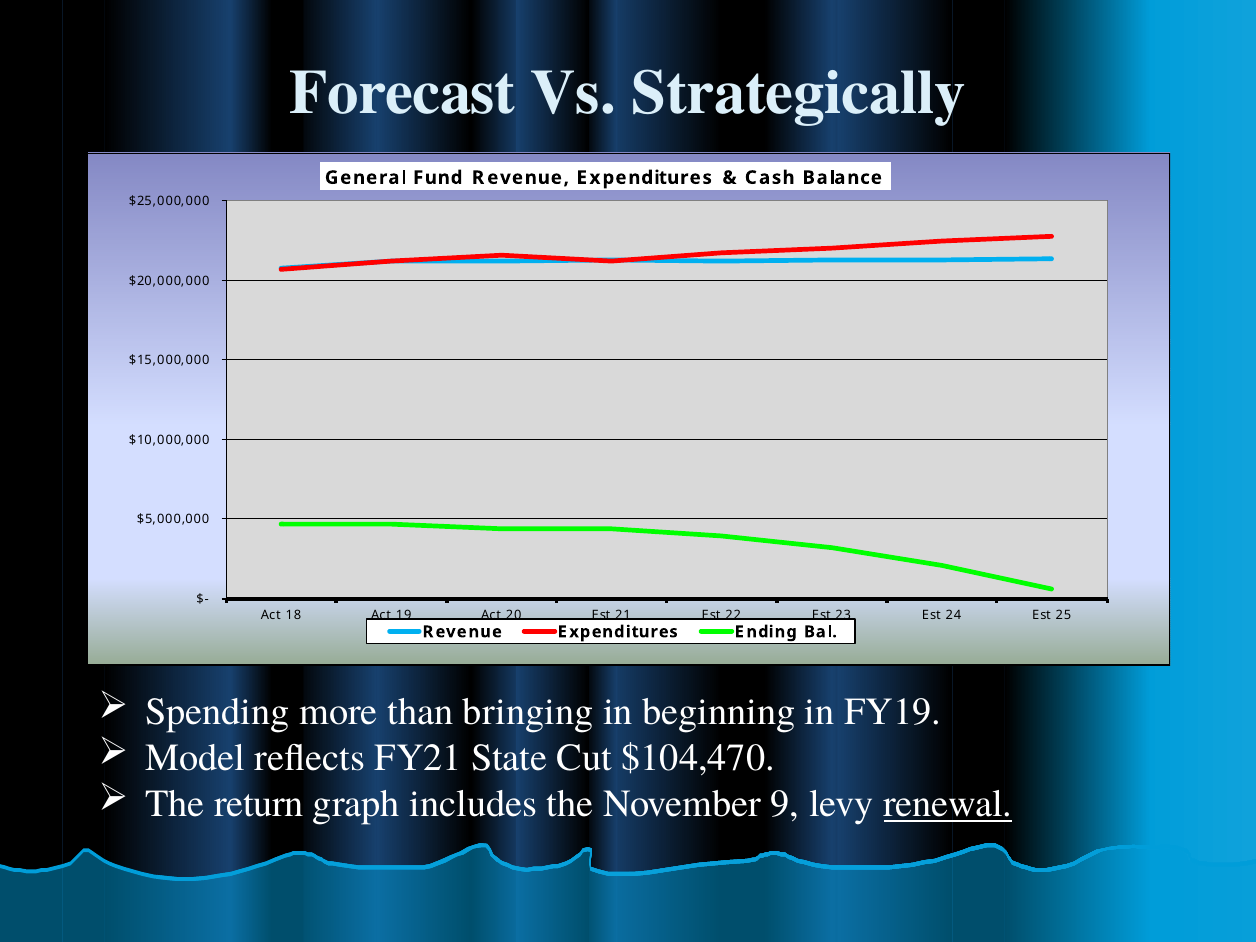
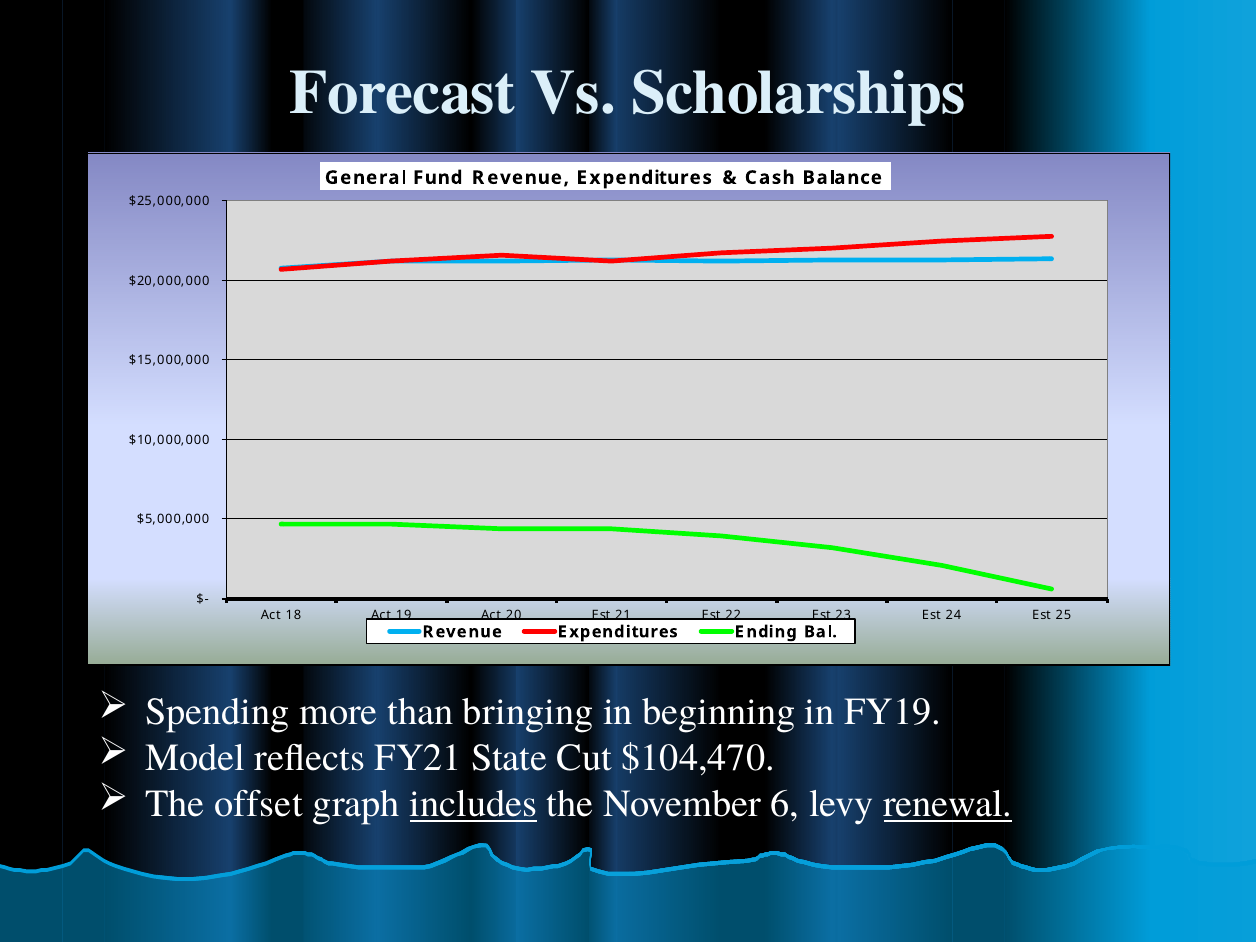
Strategically: Strategically -> Scholarships (799, 93)
return: return -> offset (259, 804)
includes underline: none -> present (473, 804)
9: 9 -> 6 (785, 804)
